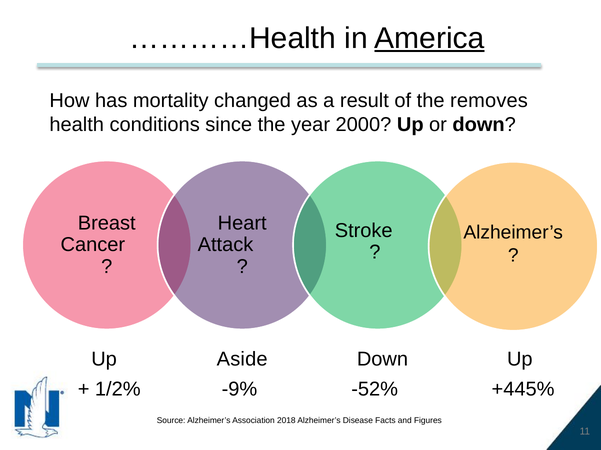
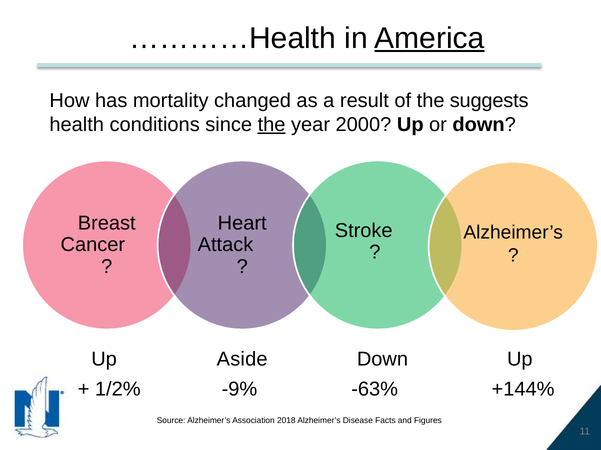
removes: removes -> suggests (489, 101)
the underline: none -> present (272, 125)
-52%: -52% -> -63% (375, 390)
+445%: +445% -> +144% (523, 390)
